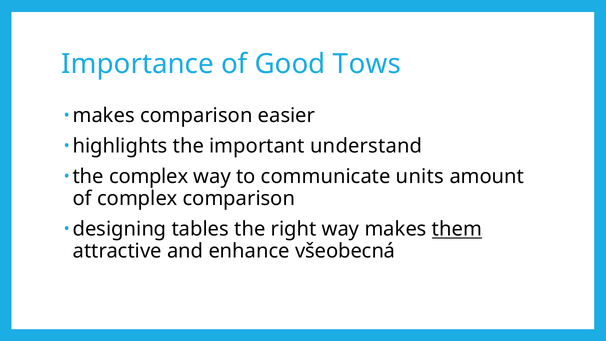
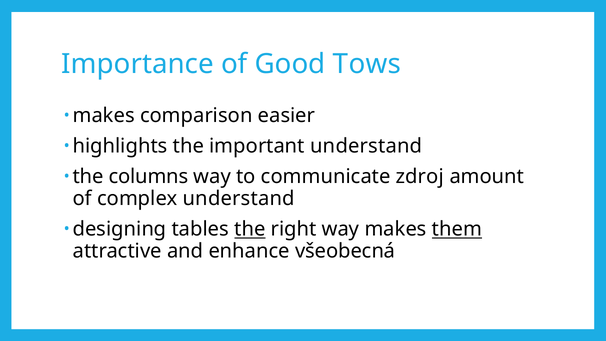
the complex: complex -> columns (149, 177)
units: units -> zdroj (420, 177)
complex comparison: comparison -> understand (239, 199)
the underline: none -> present (250, 229)
